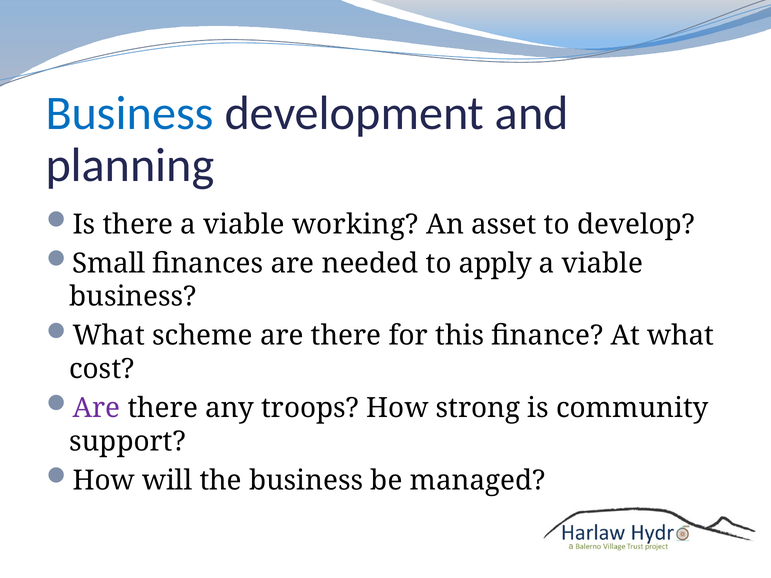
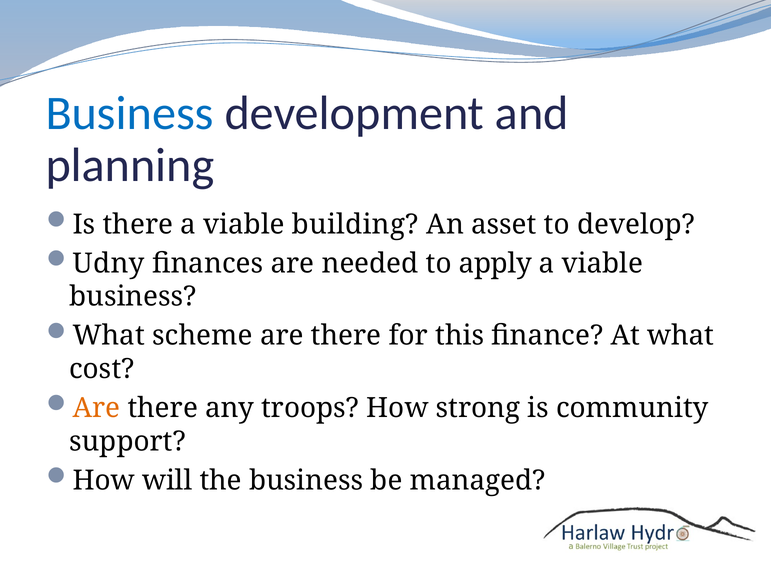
working: working -> building (355, 225)
Small: Small -> Udny (109, 264)
Are colour: purple -> orange (97, 408)
